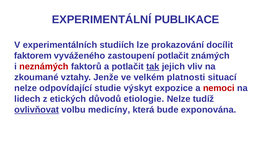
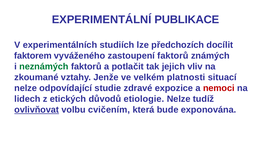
prokazování: prokazování -> předchozích (178, 45)
zastoupení potlačit: potlačit -> faktorů (173, 56)
neznámých colour: red -> green (44, 67)
tak underline: present -> none (153, 67)
výskyt: výskyt -> zdravé (138, 88)
medicíny: medicíny -> cvičením (109, 110)
